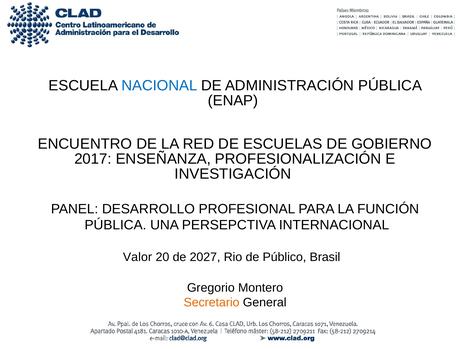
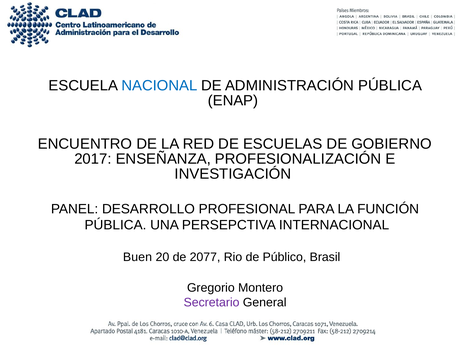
Valor: Valor -> Buen (137, 258)
2027: 2027 -> 2077 (205, 258)
Secretario colour: orange -> purple (212, 303)
